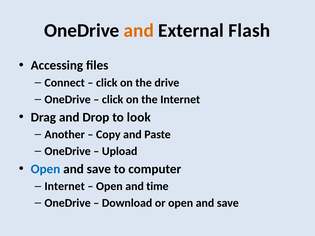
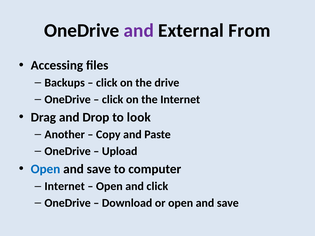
and colour: orange -> purple (139, 30)
Flash: Flash -> From (249, 30)
Connect: Connect -> Backups (65, 83)
and time: time -> click (157, 187)
